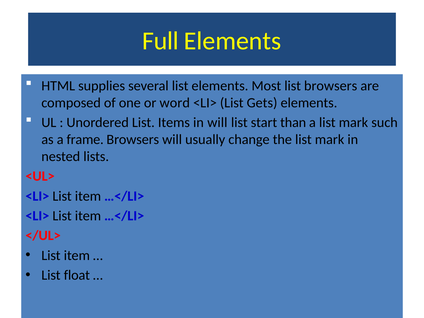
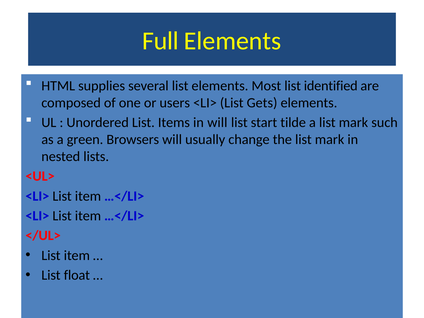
list browsers: browsers -> identified (331, 86)
word: word -> users (175, 103)
than: than -> tilde (293, 123)
frame: frame -> green (85, 139)
